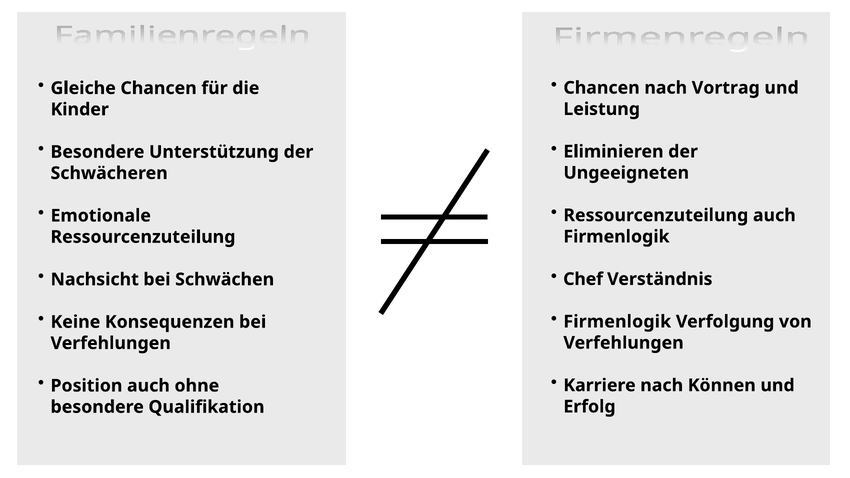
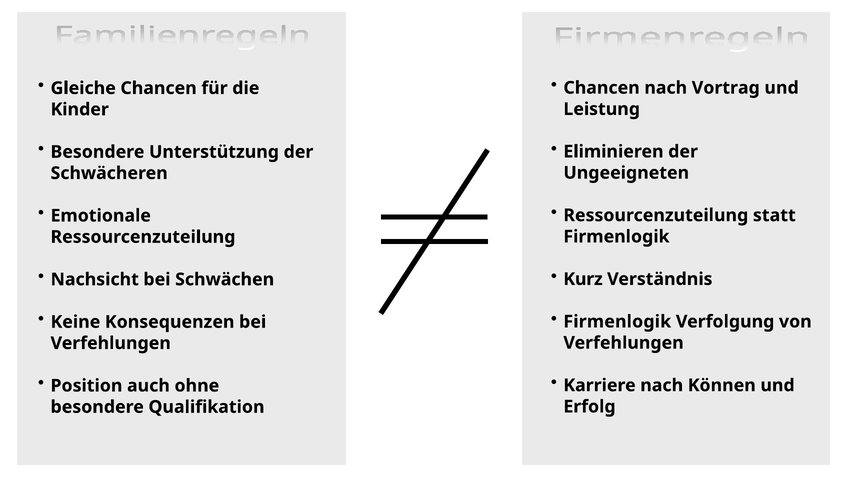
Ressourcenzuteilung auch: auch -> statt (774, 215)
Chef: Chef -> Kurz (583, 279)
